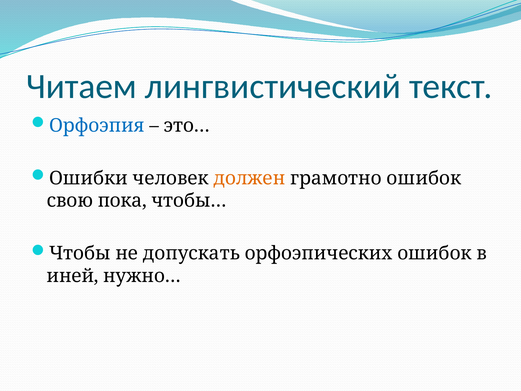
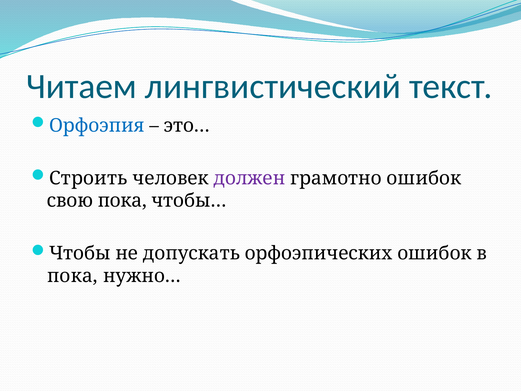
Ошибки: Ошибки -> Строить (88, 178)
должен colour: orange -> purple (249, 178)
иней: иней -> пока (72, 276)
